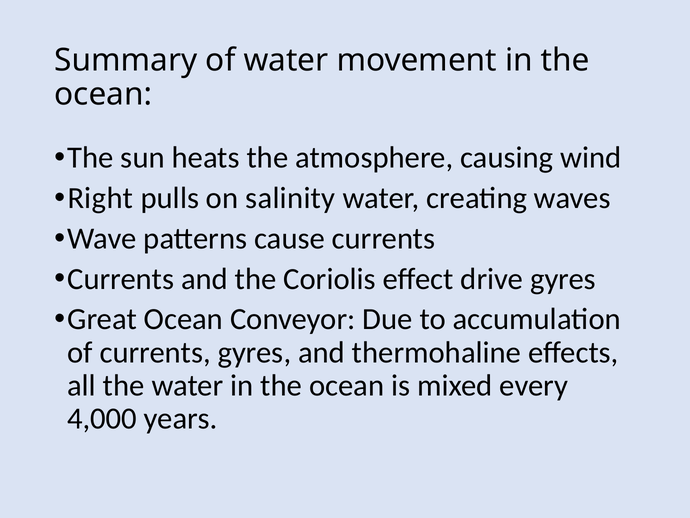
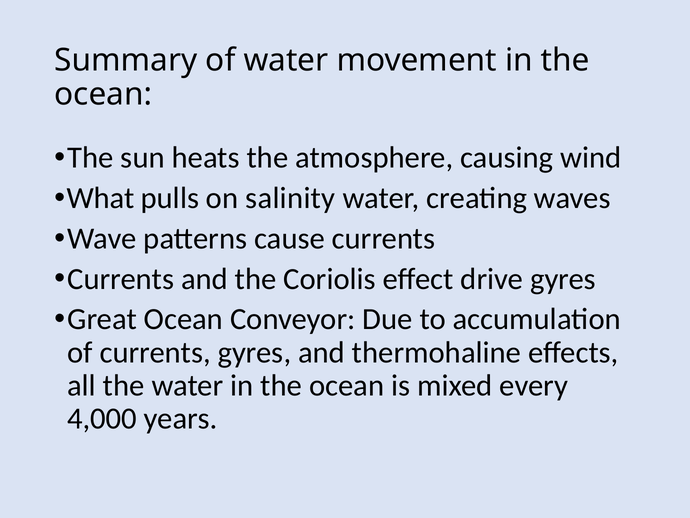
Right: Right -> What (101, 198)
